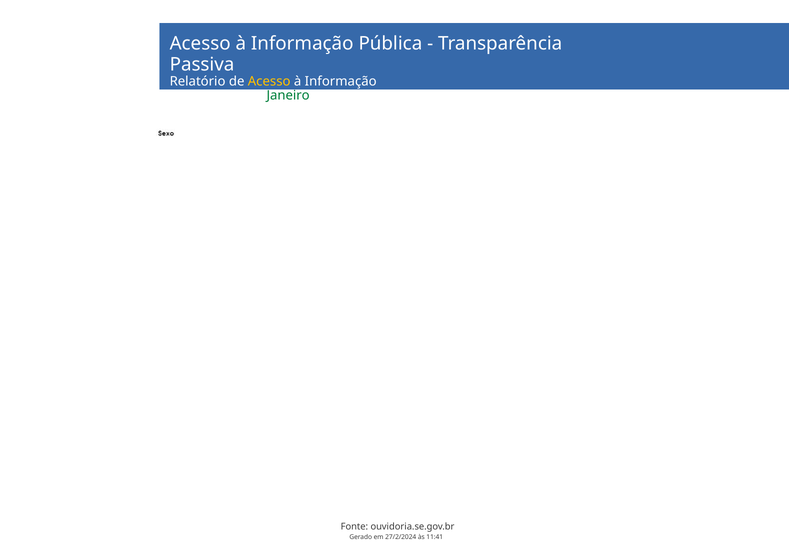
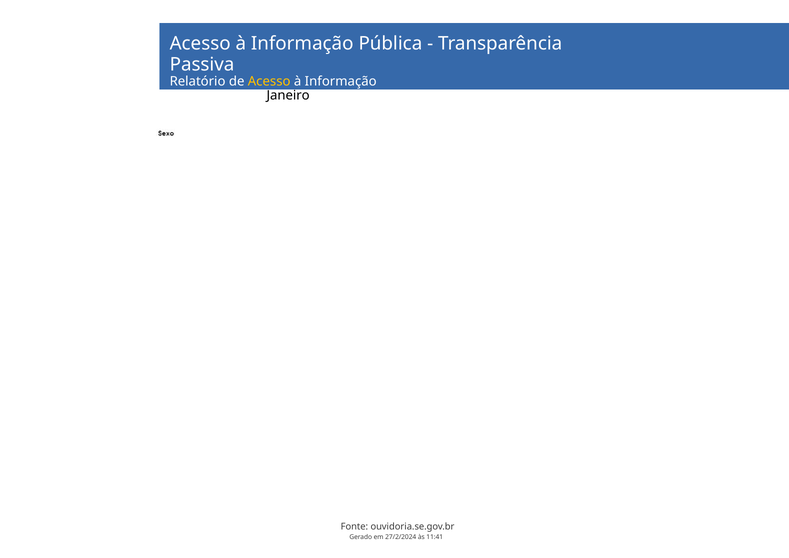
Janeiro colour: green -> black (288, 96)
